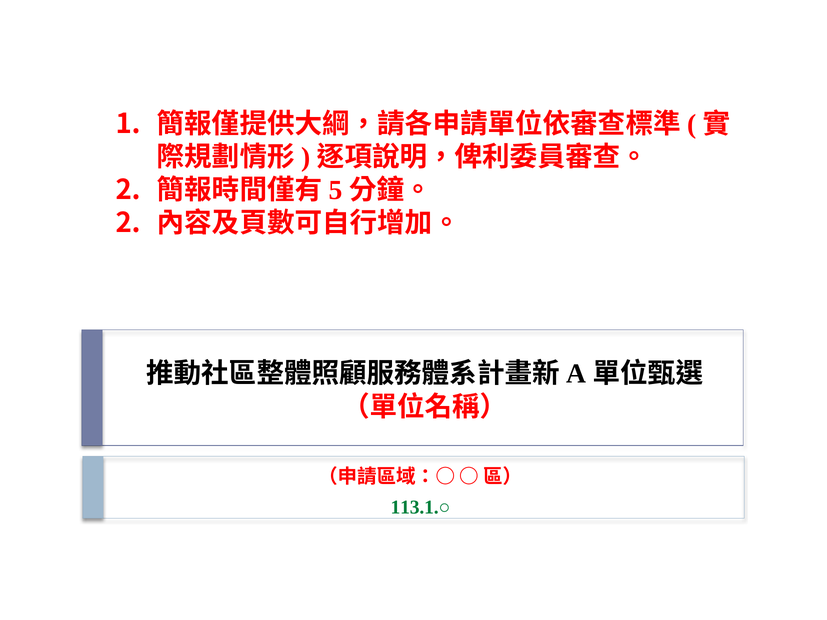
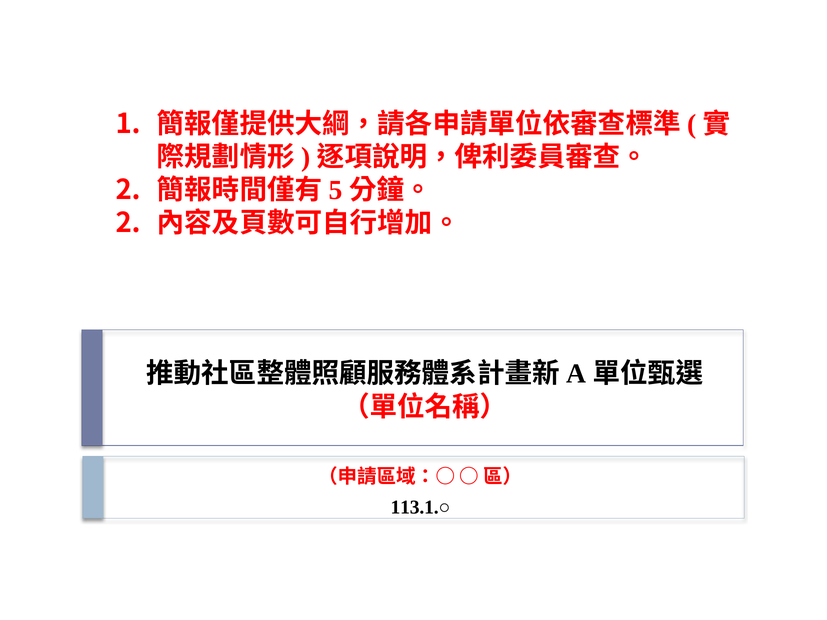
113.1.○ colour: green -> black (420, 507)
